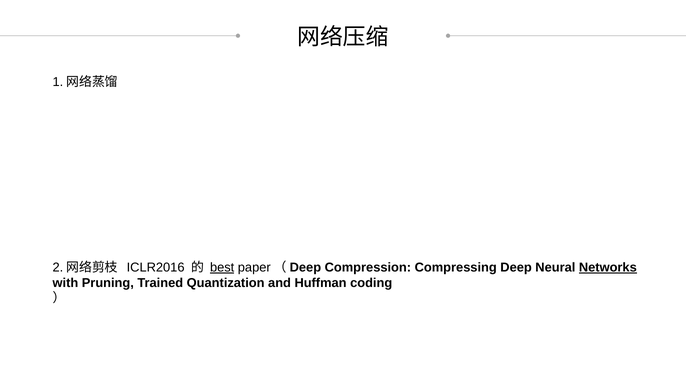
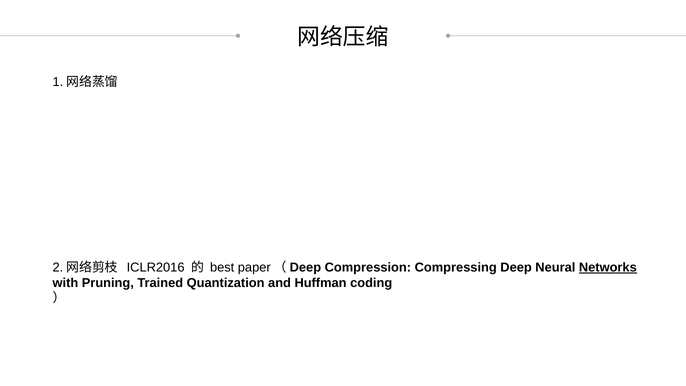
best underline: present -> none (222, 267)
